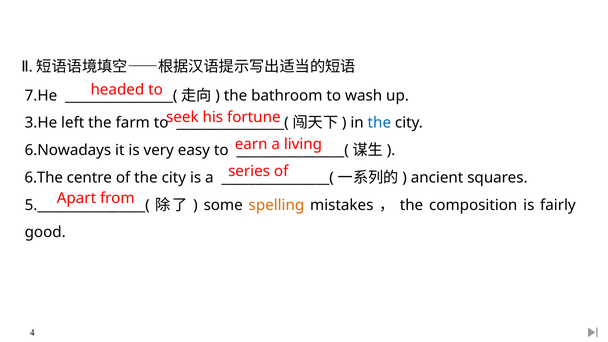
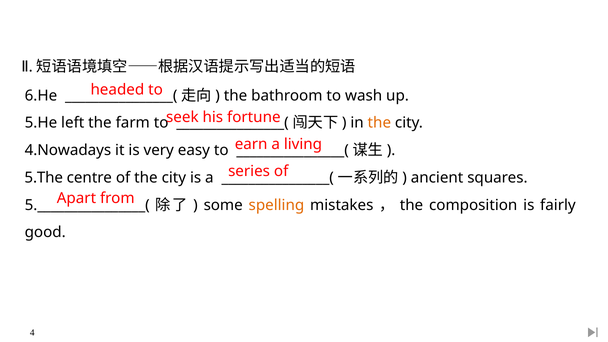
7.He: 7.He -> 6.He (41, 96)
3.He: 3.He -> 5.He (41, 123)
the colour: blue -> orange (379, 123)
6.Nowadays: 6.Nowadays -> 4.Nowadays (68, 150)
6.The: 6.The -> 5.The (44, 178)
